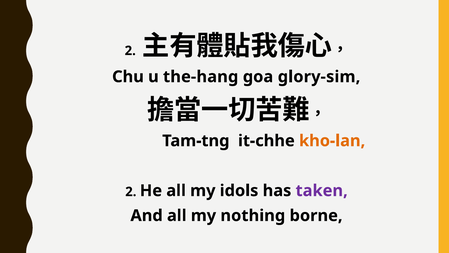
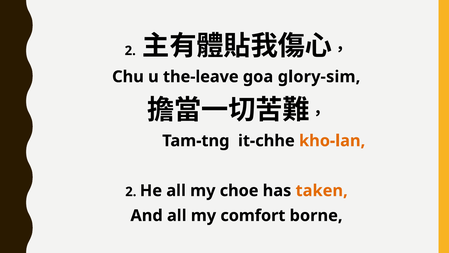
the-hang: the-hang -> the-leave (201, 77)
idols: idols -> choe (239, 190)
taken colour: purple -> orange (322, 190)
nothing: nothing -> comfort (253, 215)
